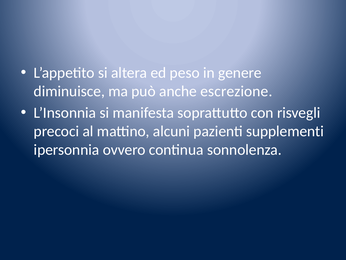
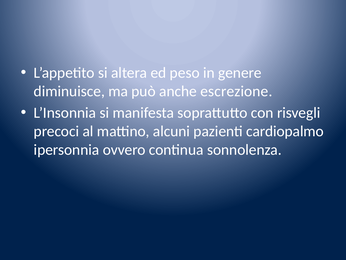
supplementi: supplementi -> cardiopalmo (285, 131)
